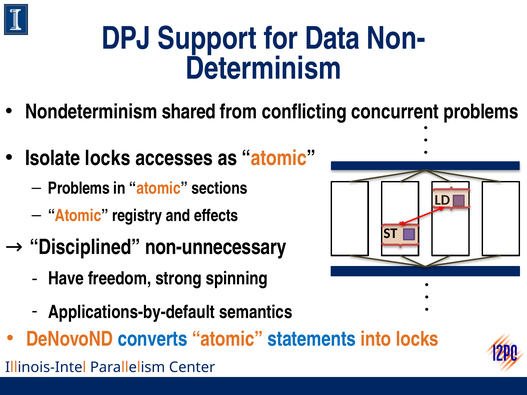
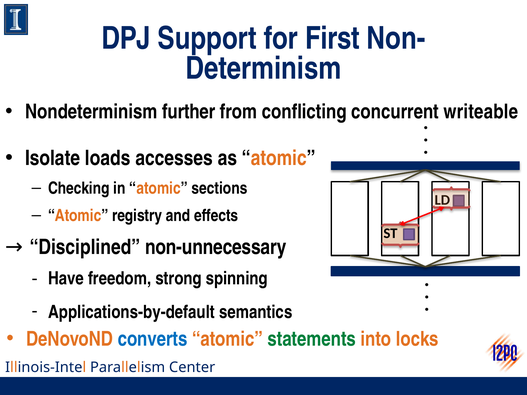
Data: Data -> First (332, 38)
shared: shared -> further (189, 112)
problems: problems -> writeable (481, 112)
Isolate locks: locks -> loads (108, 158)
Problems: Problems -> Checking (79, 188)
statements colour: blue -> green (312, 339)
